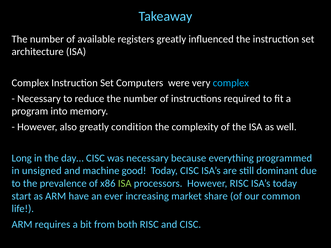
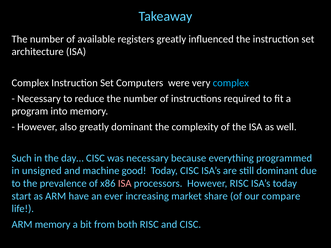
greatly condition: condition -> dominant (132, 127)
Long: Long -> Such (22, 158)
ISA colour: light green -> pink (125, 184)
common: common -> compare (281, 196)
ARM requires: requires -> memory (53, 225)
